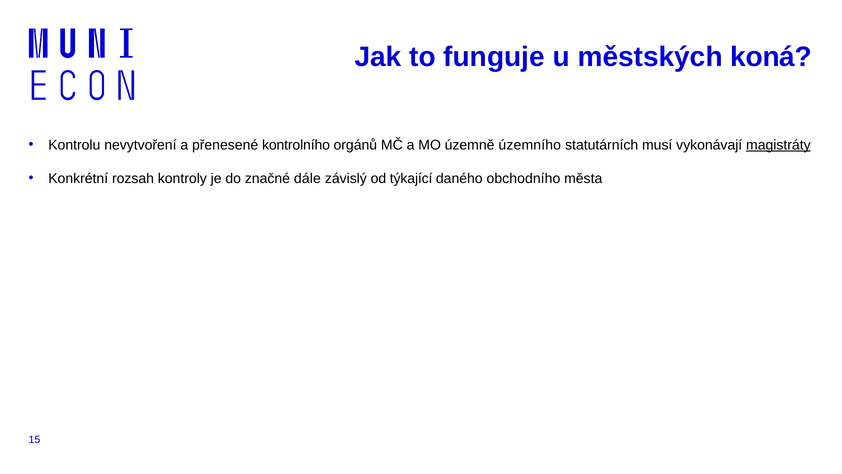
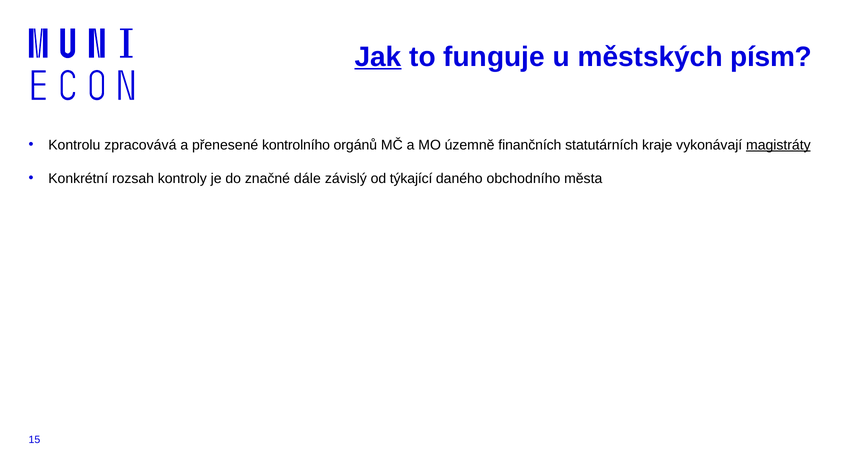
Jak underline: none -> present (378, 57)
koná: koná -> písm (771, 57)
nevytvoření: nevytvoření -> zpracovává (140, 145)
územního: územního -> finančních (530, 145)
musí: musí -> kraje (657, 145)
